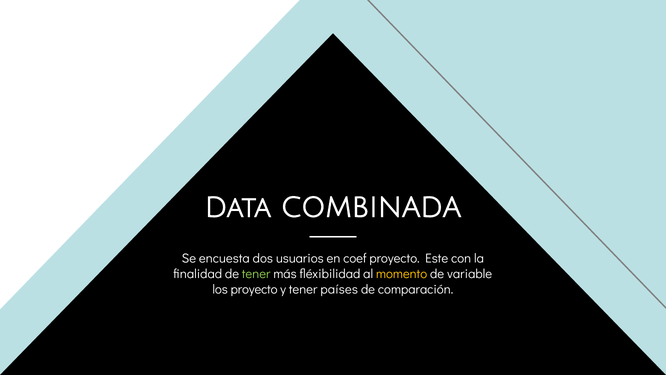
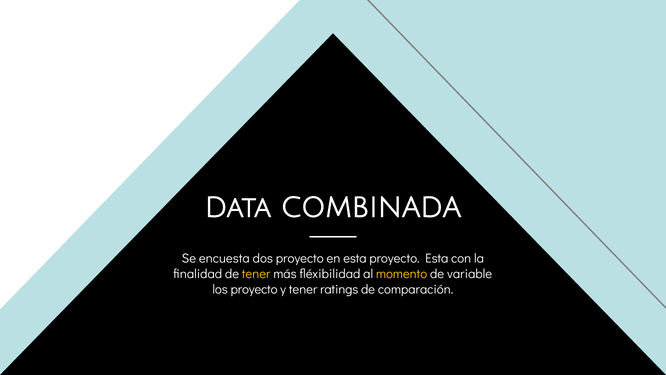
dos usuarios: usuarios -> proyecto (300, 258)
en coef: coef -> esta (355, 258)
proyecto Este: Este -> Esta (437, 258)
tener colour: light green -> yellow (256, 274)
países: países -> ratings (339, 289)
